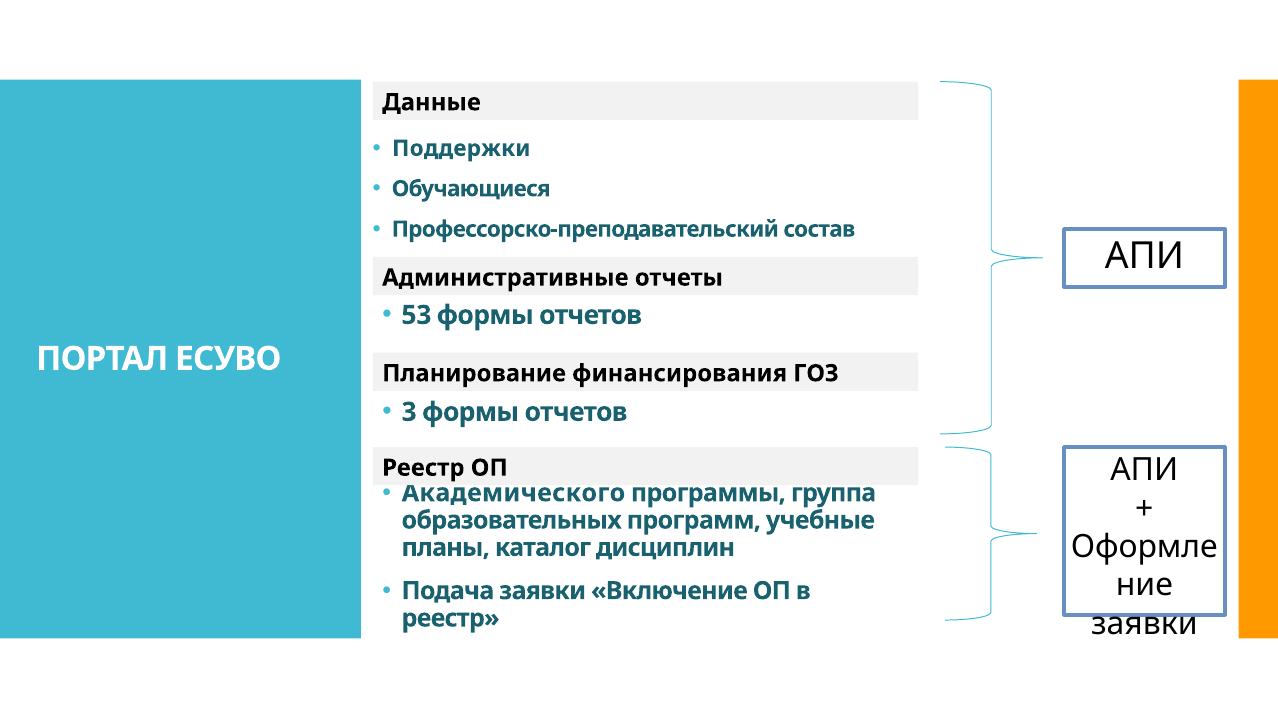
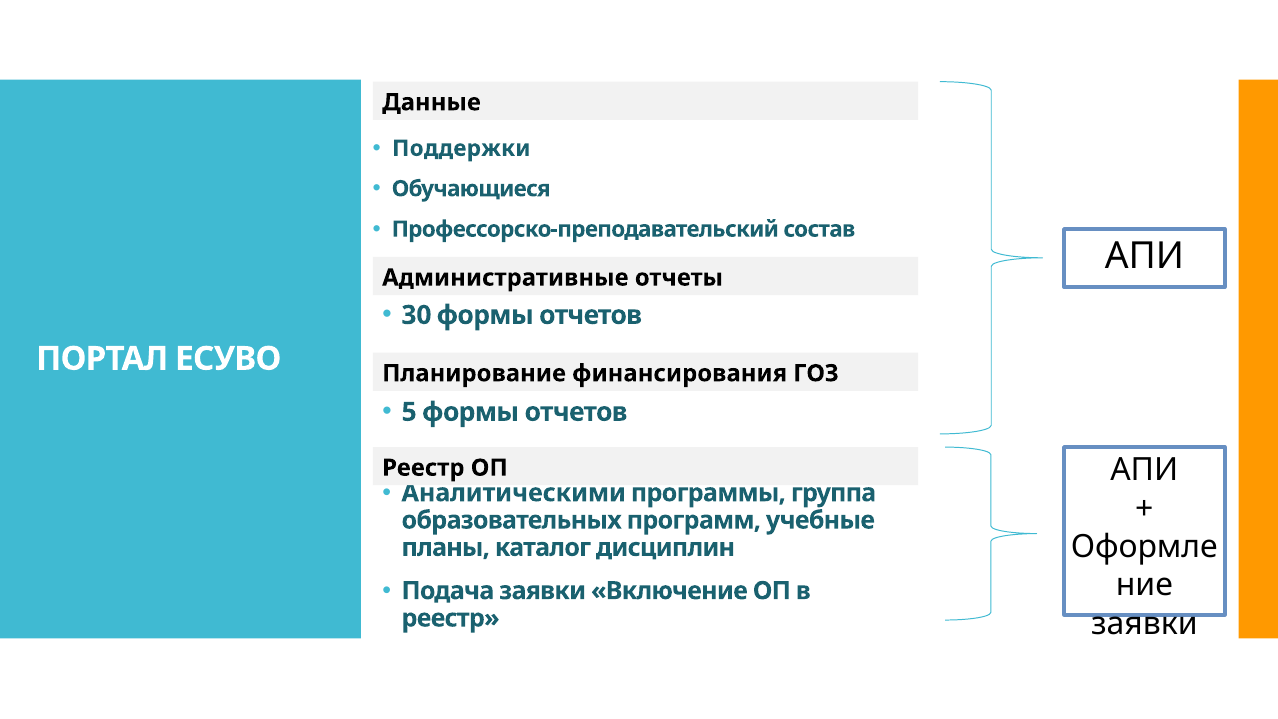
53: 53 -> 30 (416, 315)
3: 3 -> 5 (409, 412)
Академического: Академического -> Аналитическими (514, 493)
